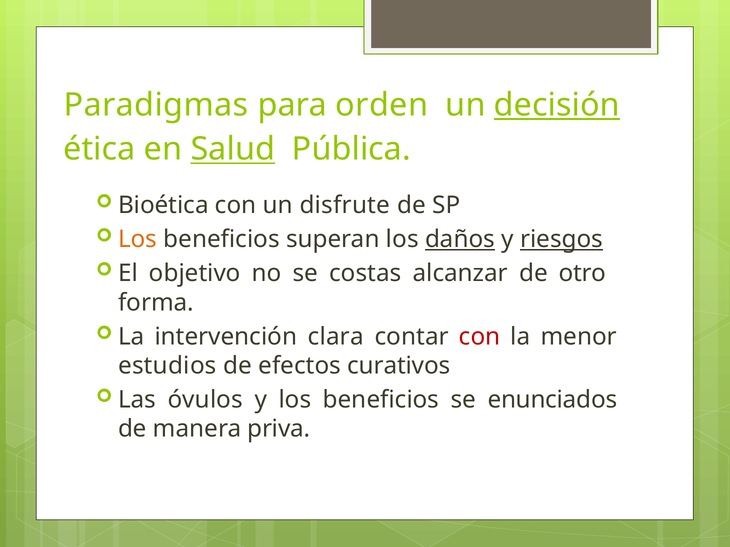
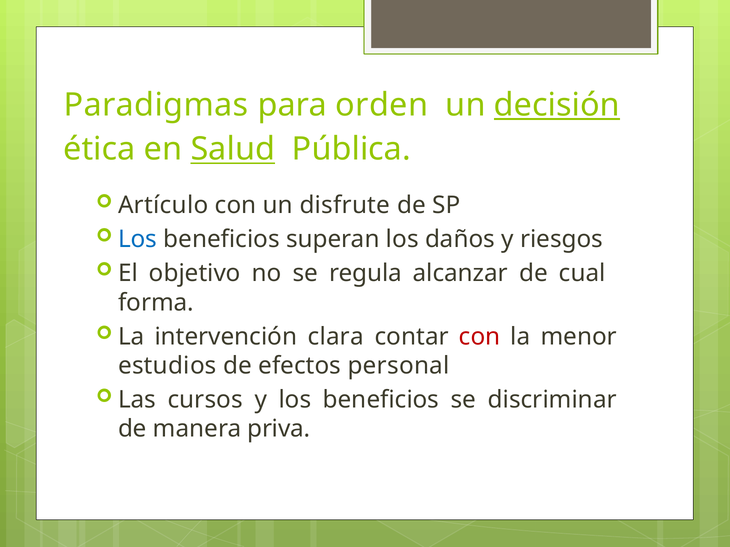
Bioética: Bioética -> Artículo (163, 205)
Los colour: orange -> blue (138, 240)
daños underline: present -> none (460, 240)
riesgos underline: present -> none (562, 240)
costas: costas -> regula (365, 274)
otro: otro -> cual (582, 274)
curativos: curativos -> personal (399, 366)
óvulos: óvulos -> cursos (205, 400)
enunciados: enunciados -> discriminar (552, 400)
